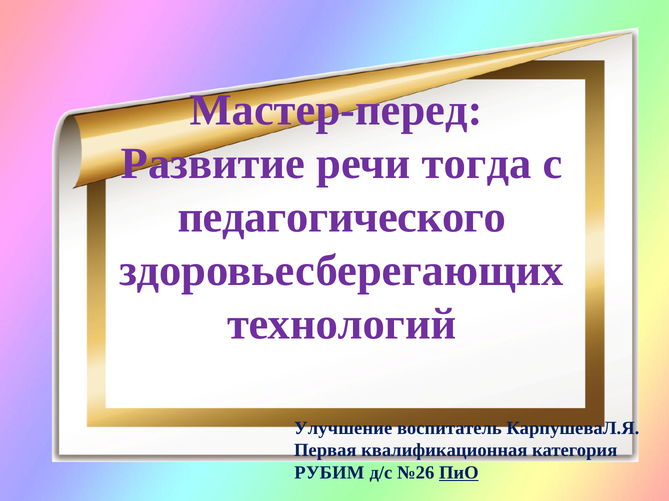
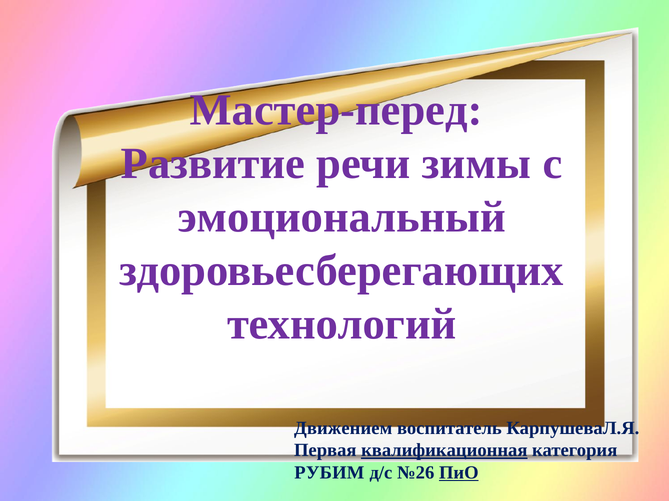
тогда: тогда -> зимы (477, 164)
педагогического: педагогического -> эмоциональный (342, 217)
Улучшение: Улучшение -> Движением (343, 429)
квалификационная underline: none -> present (444, 451)
